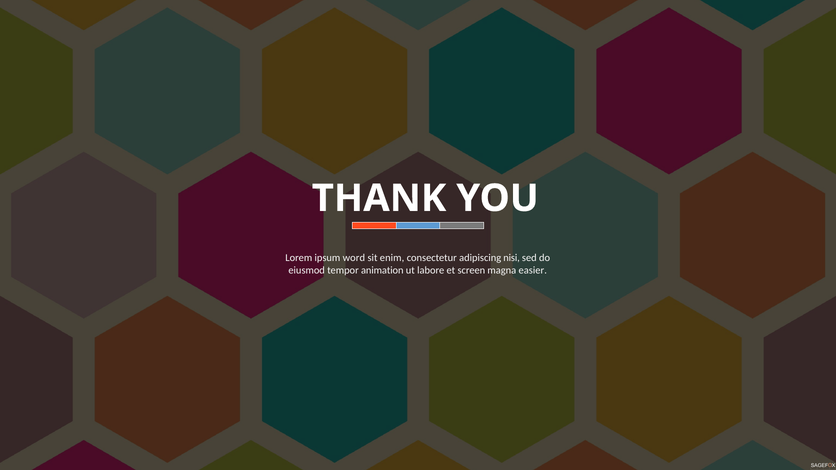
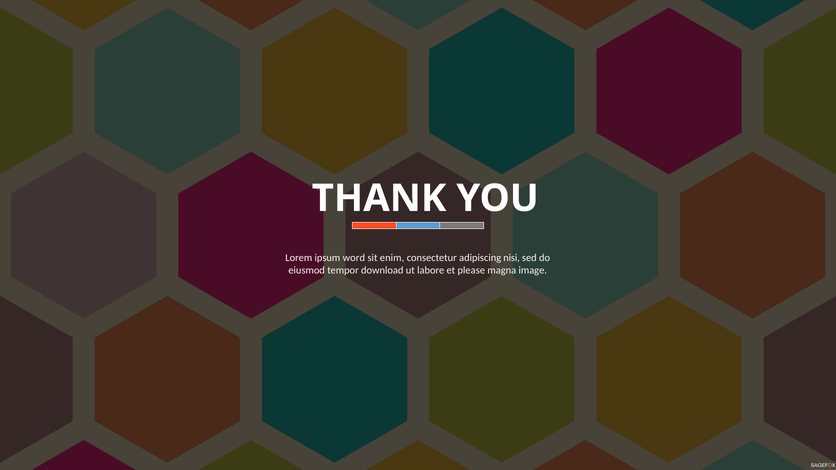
animation: animation -> download (382, 271)
screen: screen -> please (471, 271)
easier: easier -> image (533, 271)
